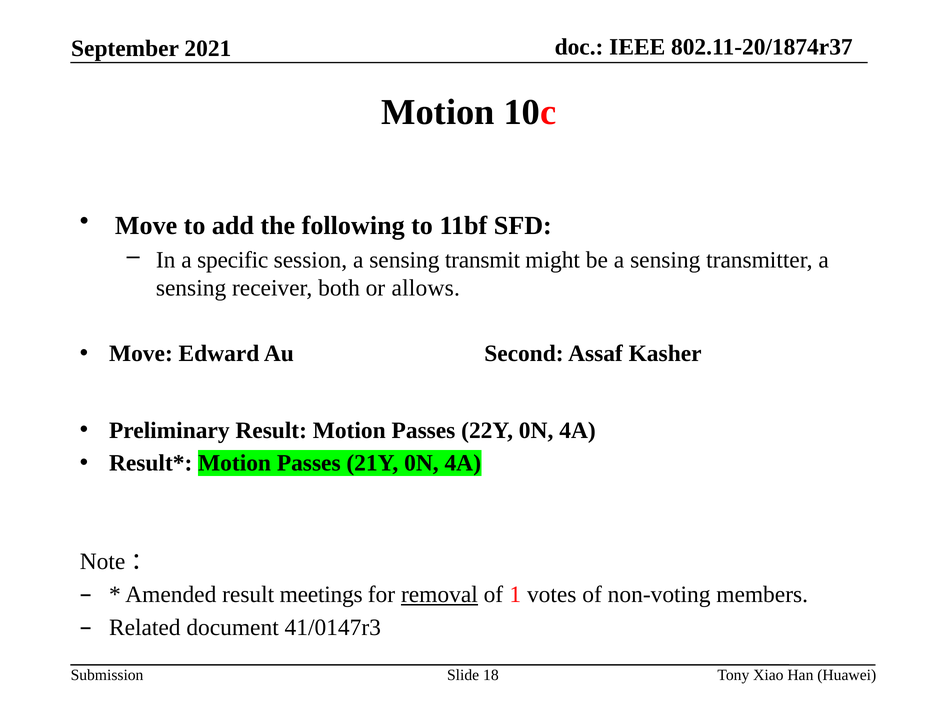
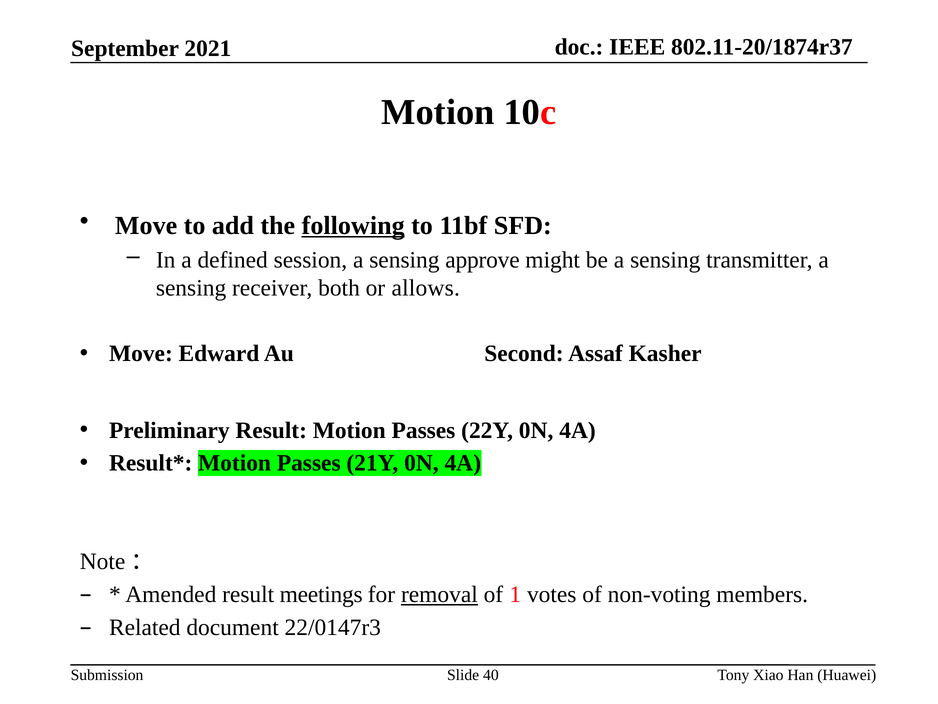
following underline: none -> present (353, 225)
specific: specific -> defined (233, 260)
transmit: transmit -> approve (482, 260)
41/0147r3: 41/0147r3 -> 22/0147r3 (333, 627)
18: 18 -> 40 (491, 675)
